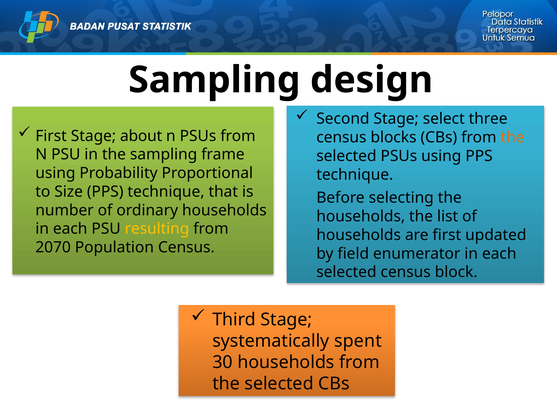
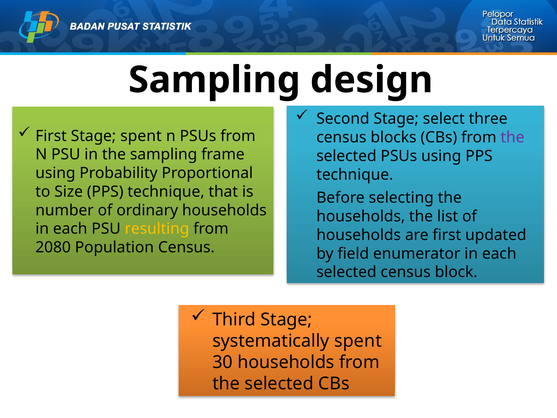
Stage about: about -> spent (141, 136)
the colour: orange -> purple (513, 137)
2070: 2070 -> 2080 (53, 247)
